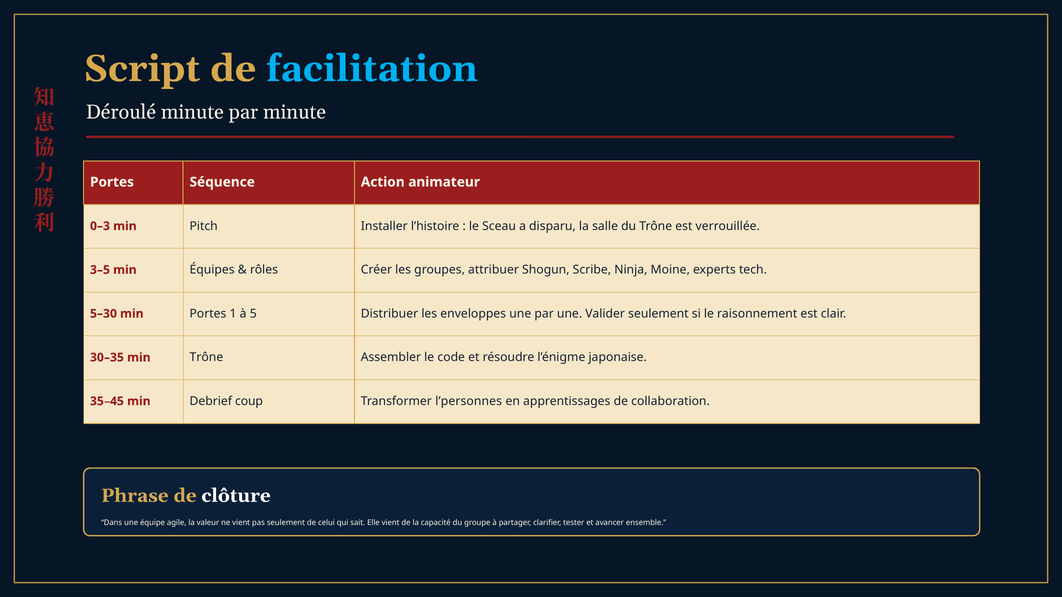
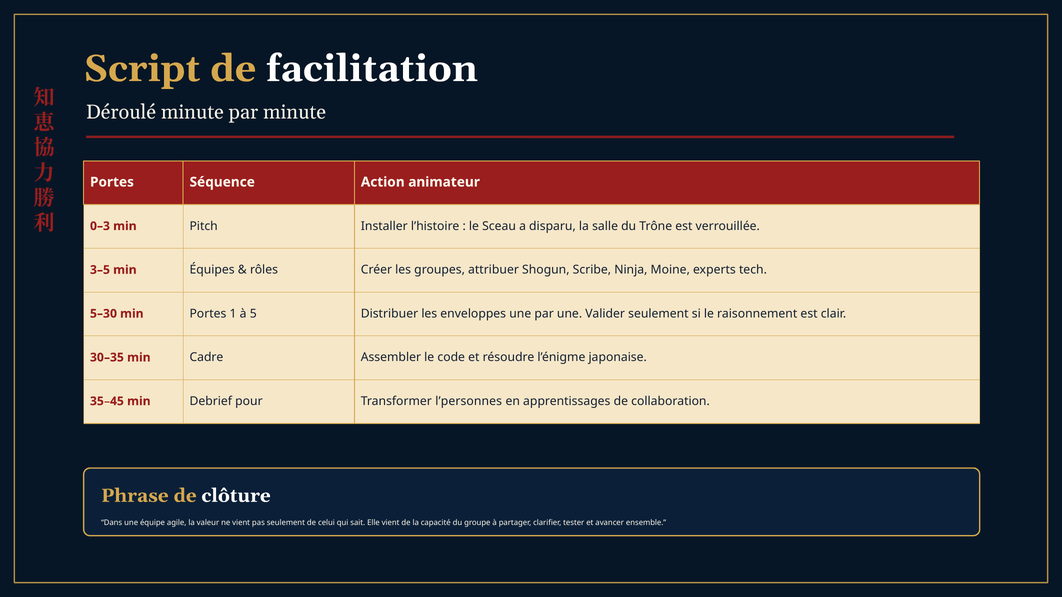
facilitation colour: light blue -> white (372, 69)
min Trône: Trône -> Cadre (206, 358)
coup: coup -> pour (249, 401)
